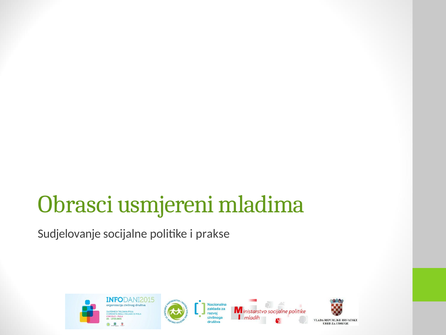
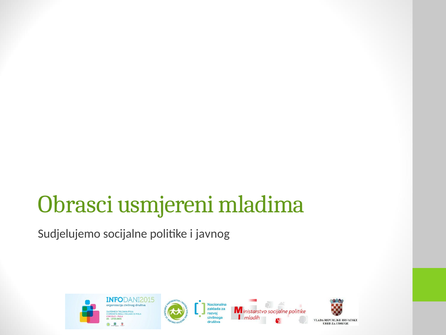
Sudjelovanje: Sudjelovanje -> Sudjelujemo (69, 234)
prakse: prakse -> javnog (213, 234)
